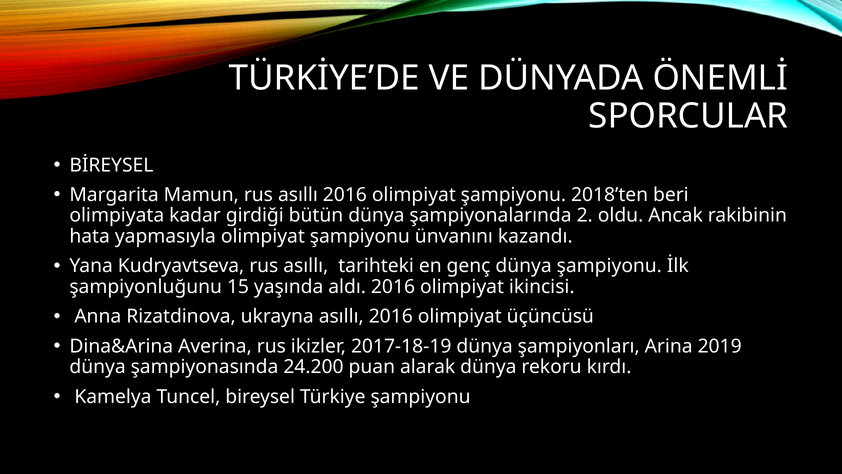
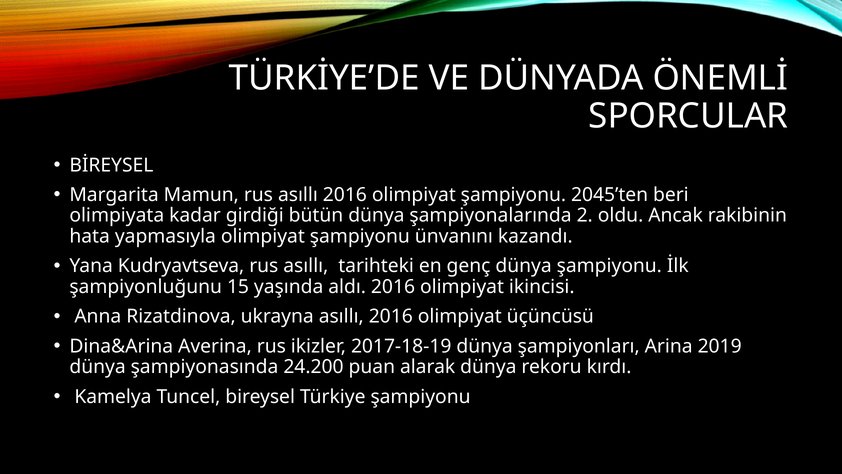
2018’ten: 2018’ten -> 2045’ten (610, 195)
